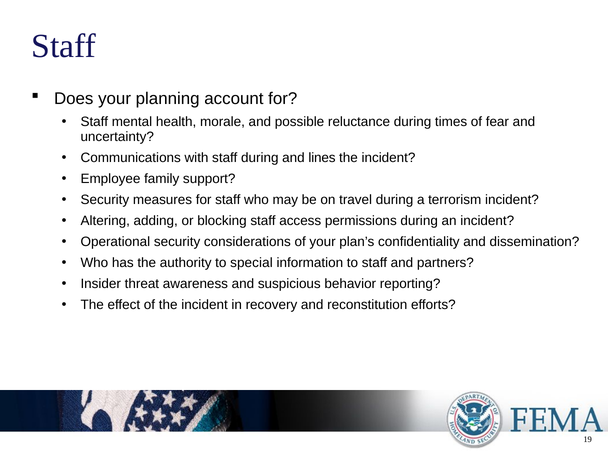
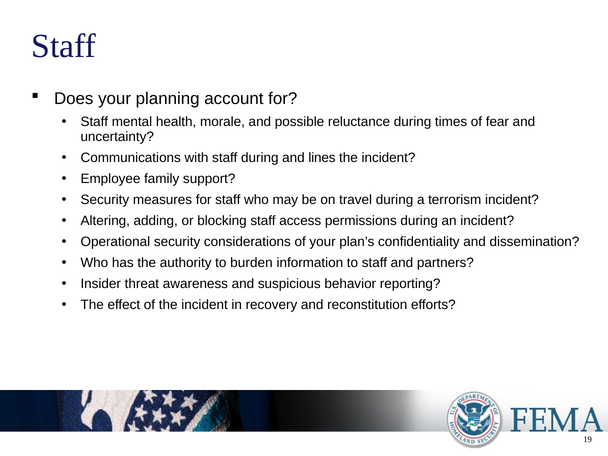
special: special -> burden (251, 263)
